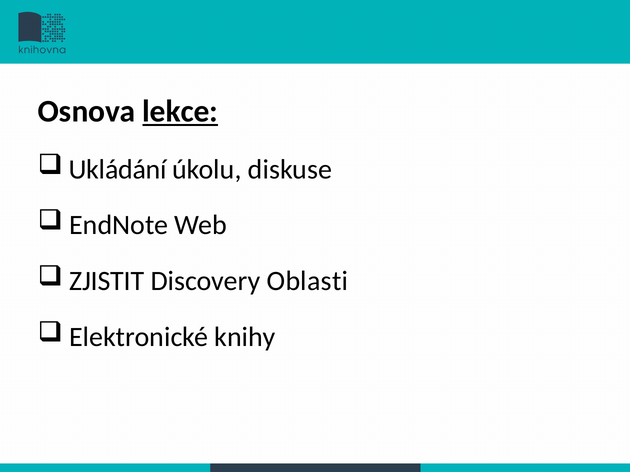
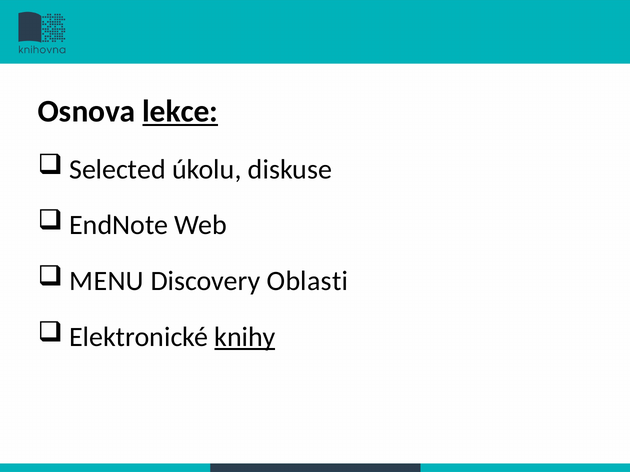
Ukládání: Ukládání -> Selected (118, 170)
ZJISTIT: ZJISTIT -> MENU (107, 281)
knihy underline: none -> present (245, 337)
